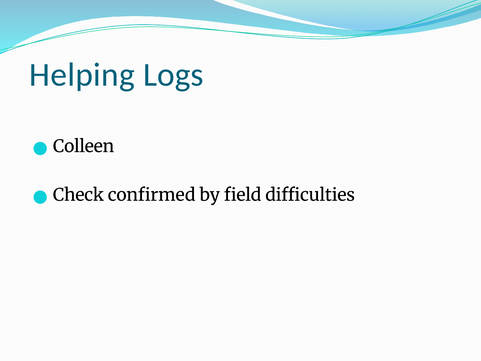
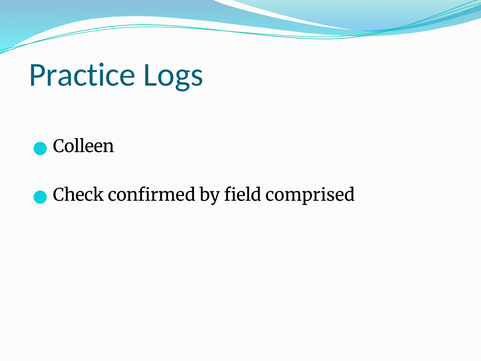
Helping: Helping -> Practice (82, 75)
difficulties: difficulties -> comprised (310, 195)
